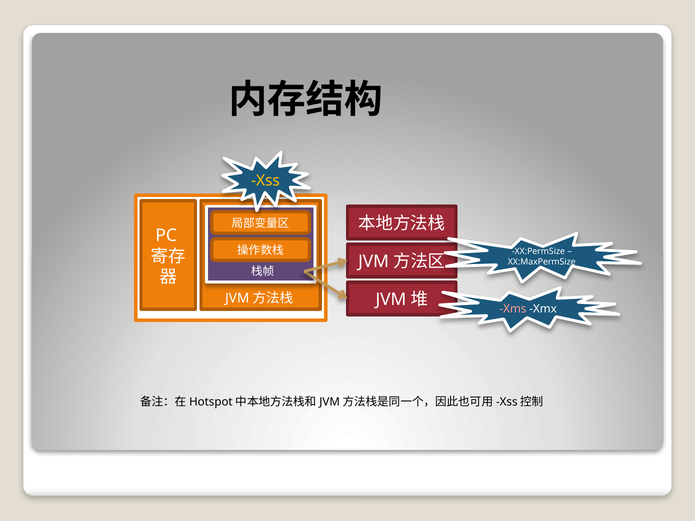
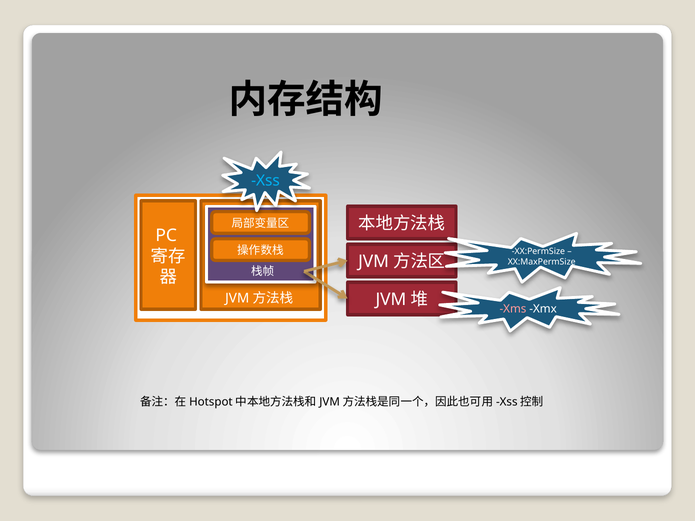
Xss colour: yellow -> light blue (265, 181)
